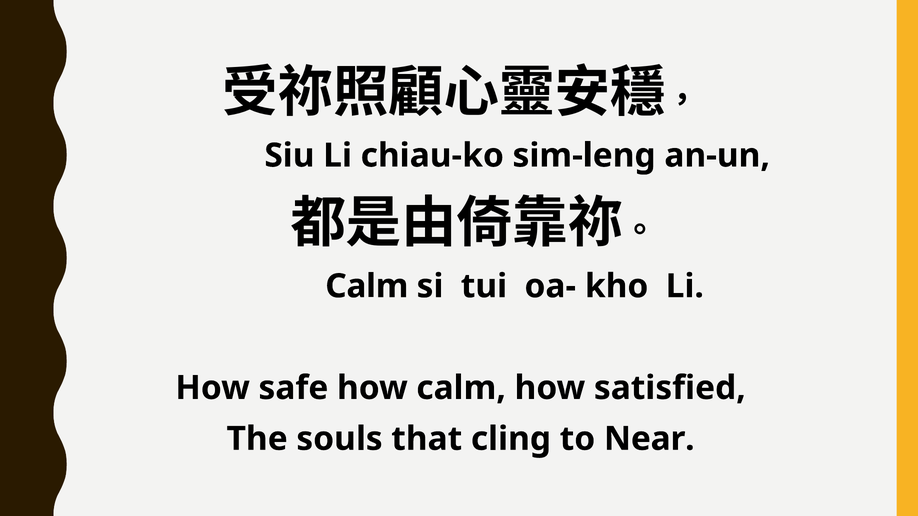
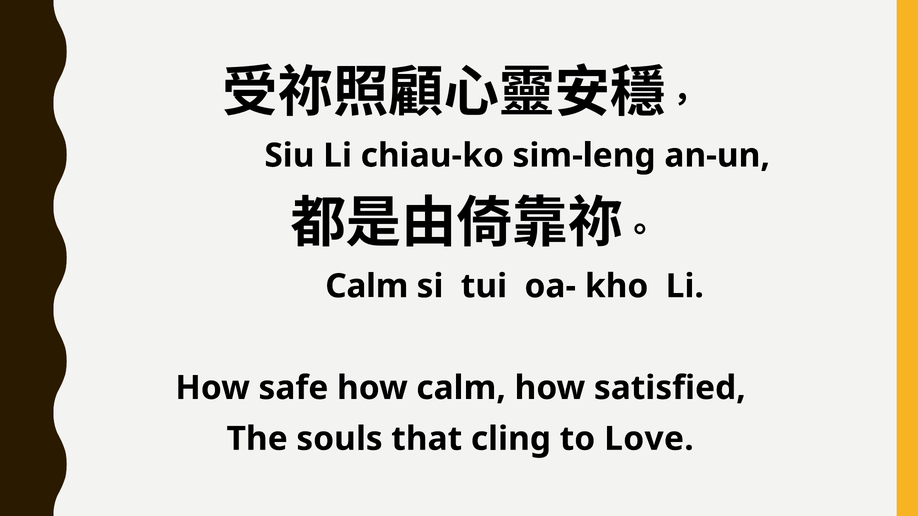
Near: Near -> Love (649, 439)
